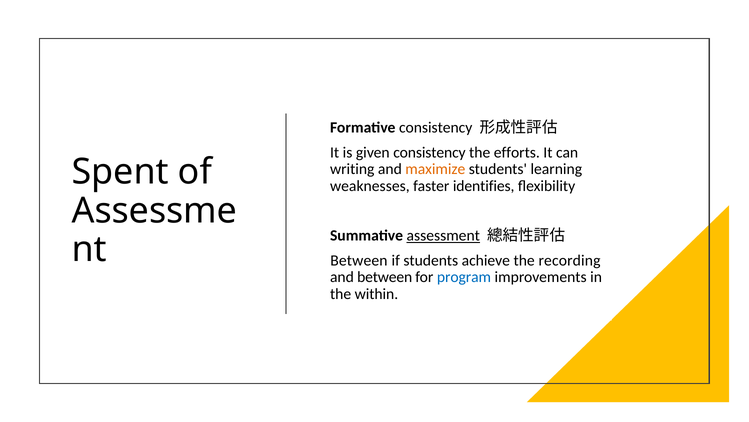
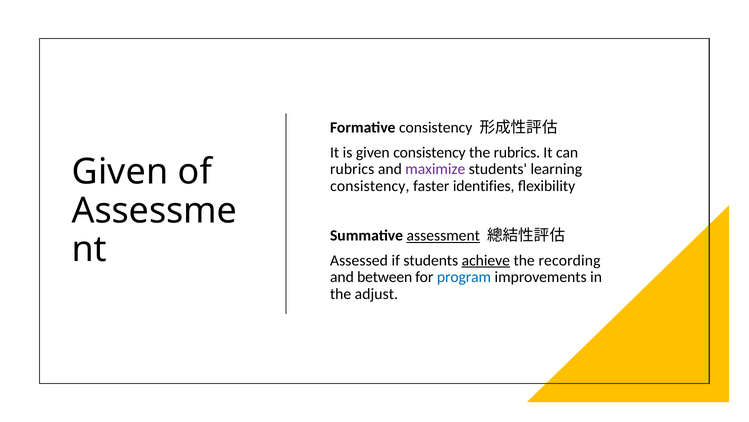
the efforts: efforts -> rubrics (517, 152)
Spent: Spent -> Given (120, 172)
writing: writing -> rubrics (352, 169)
maximize colour: orange -> purple (435, 169)
weaknesses: weaknesses -> consistency (370, 186)
Between: Between -> Assessed (359, 260)
achieve underline: none -> present (486, 260)
within: within -> adjust (376, 294)
